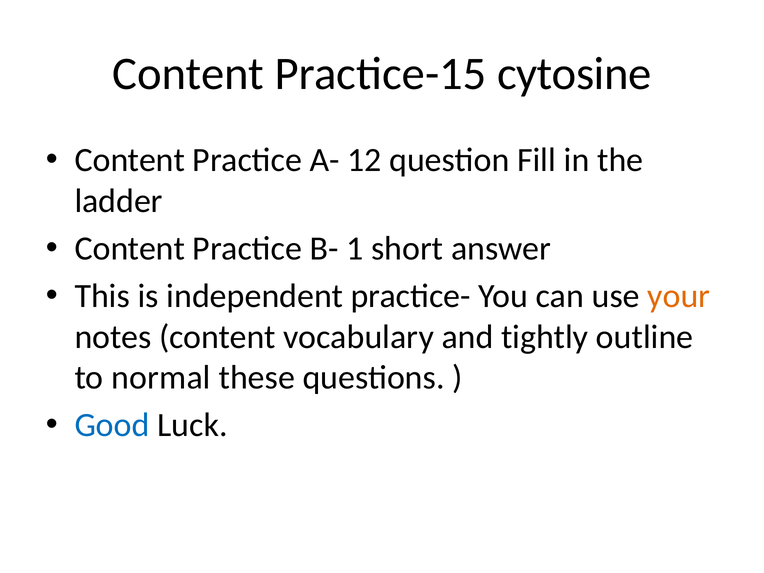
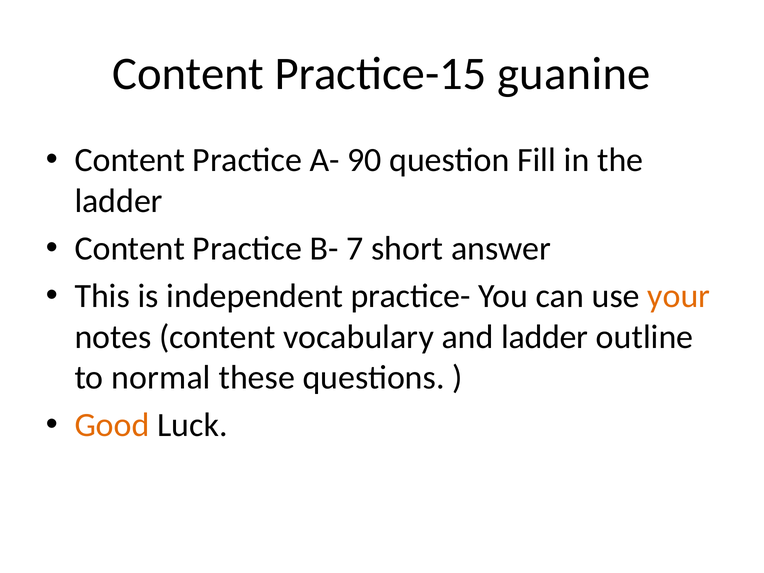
cytosine: cytosine -> guanine (574, 74)
12: 12 -> 90 (364, 160)
1: 1 -> 7 (355, 249)
and tightly: tightly -> ladder (545, 337)
Good colour: blue -> orange (112, 425)
